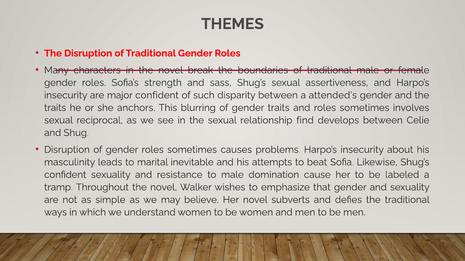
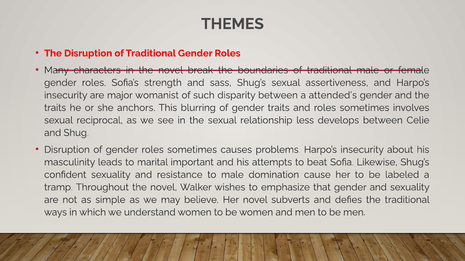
major confident: confident -> womanist (157, 95)
find: find -> less (305, 120)
inevitable: inevitable -> important (192, 162)
